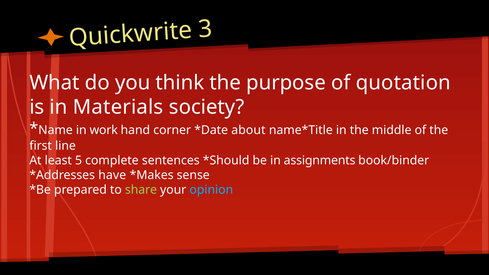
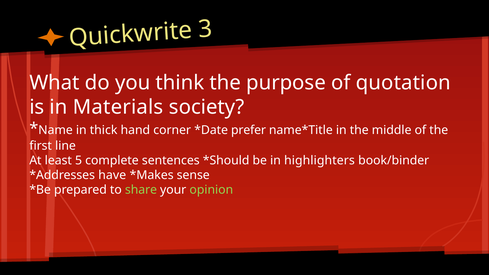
work: work -> thick (104, 130)
about: about -> prefer (249, 130)
assignments: assignments -> highlighters (319, 160)
opinion colour: light blue -> light green (211, 190)
